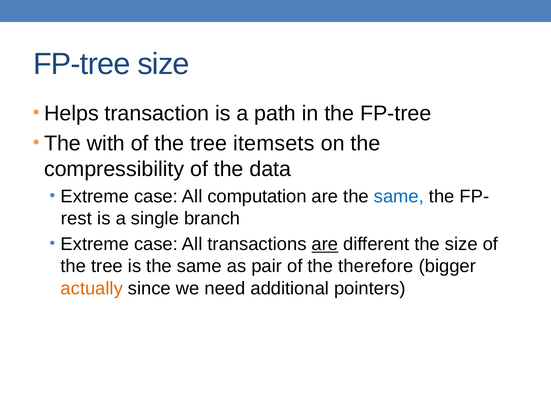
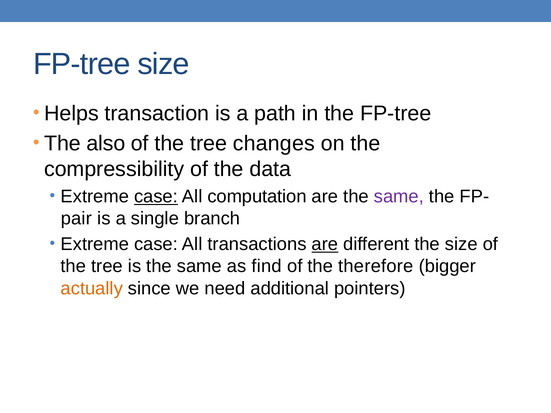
with: with -> also (106, 144)
itemsets: itemsets -> changes (274, 144)
case underline: none -> present (156, 197)
same colour: blue -> purple (399, 197)
rest: rest -> pair (76, 219)
pair: pair -> find (267, 266)
